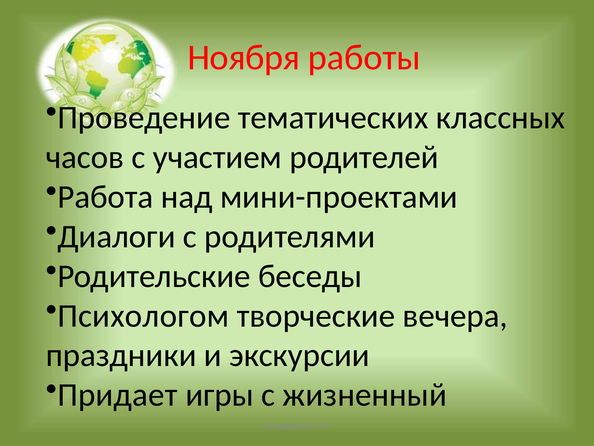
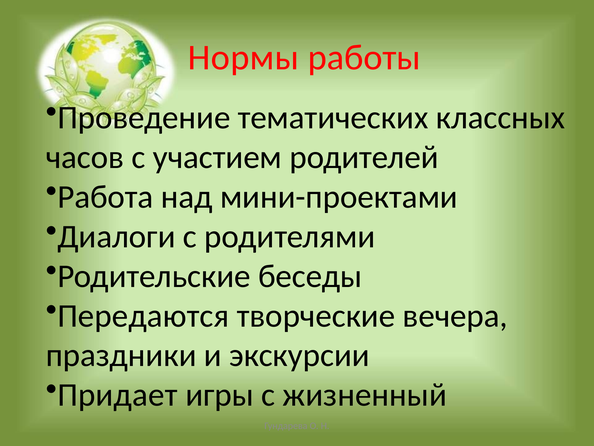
Ноября: Ноября -> Нормы (243, 58)
Психологом: Психологом -> Передаются (143, 315)
